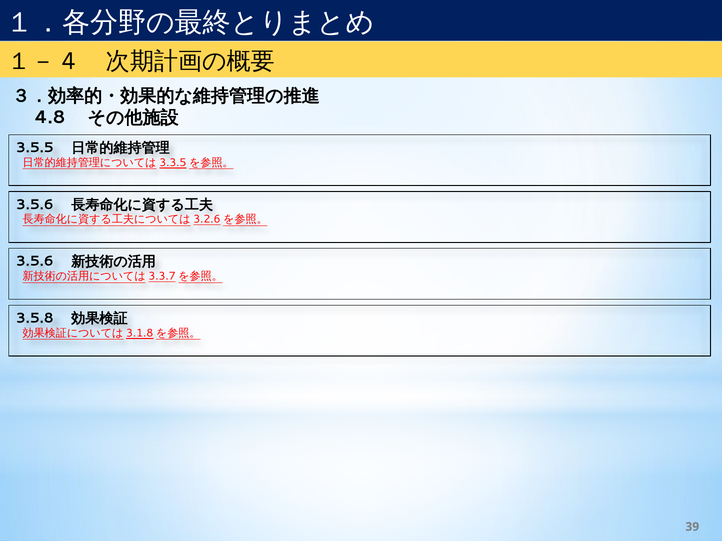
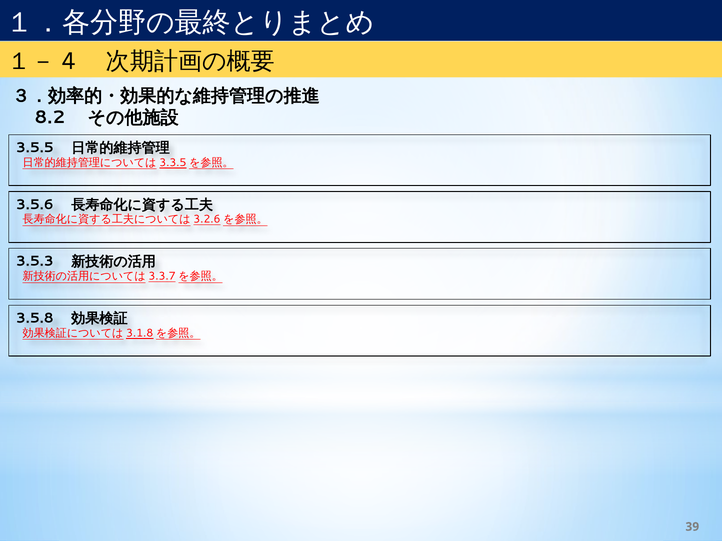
4.8: 4.8 -> 8.2 (50, 117)
3.5.6: 3.5.6 -> 3.5.3 (35, 262)
